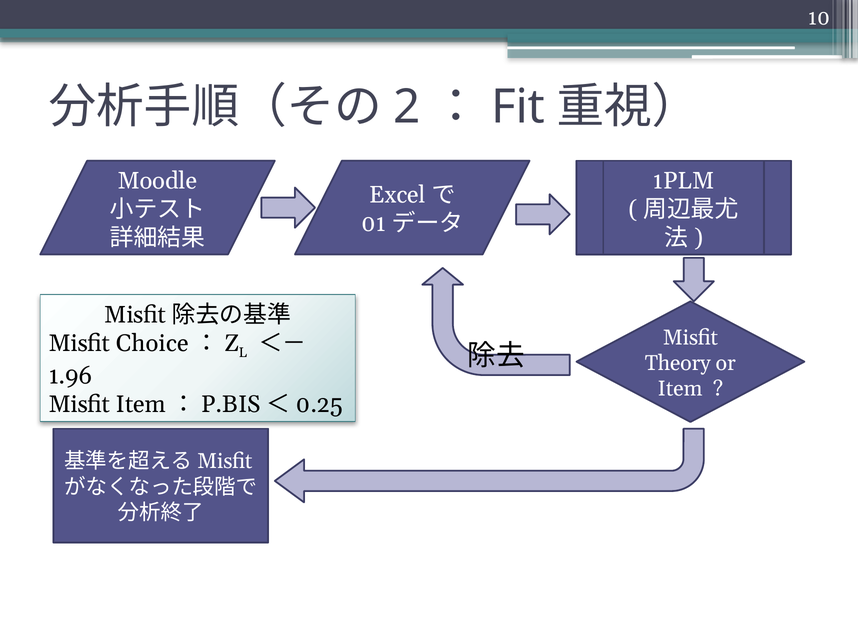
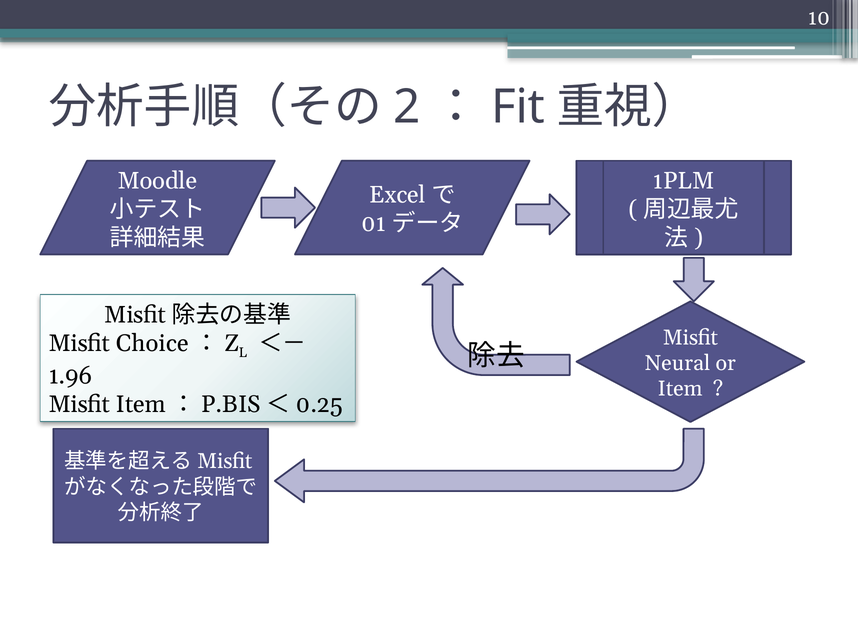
Theory: Theory -> Neural (678, 363)
